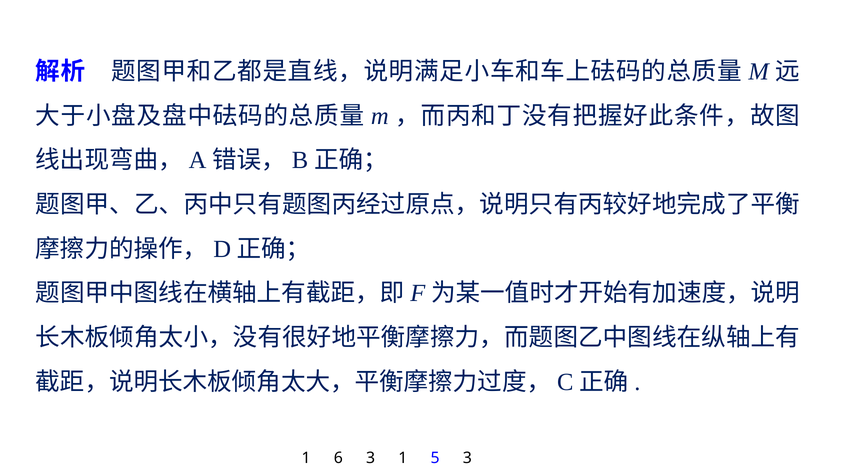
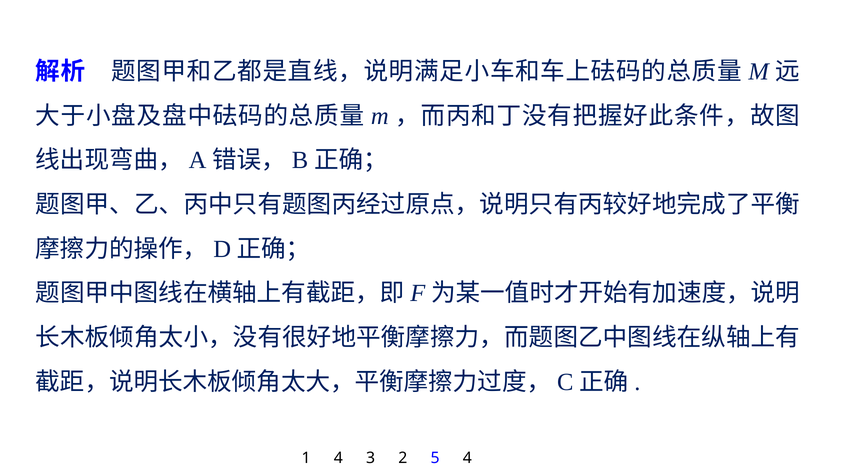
1 6: 6 -> 4 (338, 457)
3 1: 1 -> 2 (403, 457)
5 3: 3 -> 4 (467, 457)
